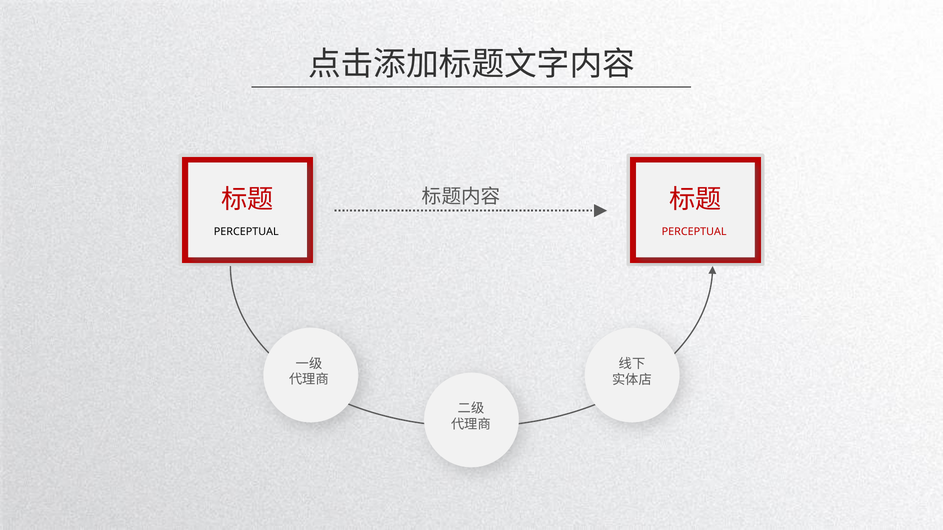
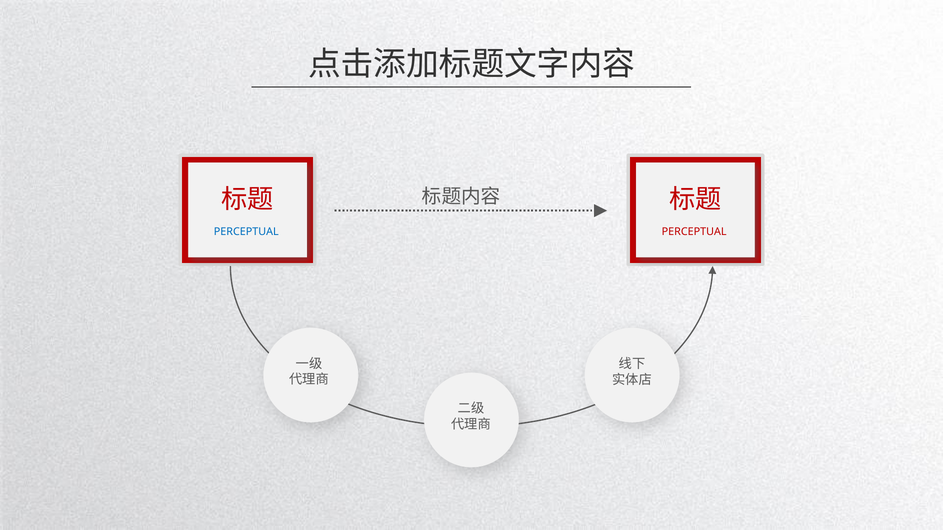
PERCEPTUAL colour: black -> blue (246, 232)
